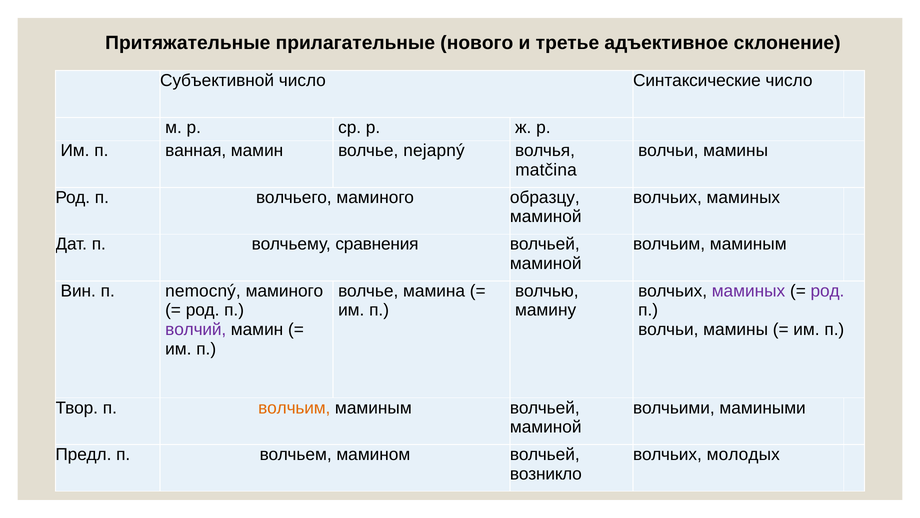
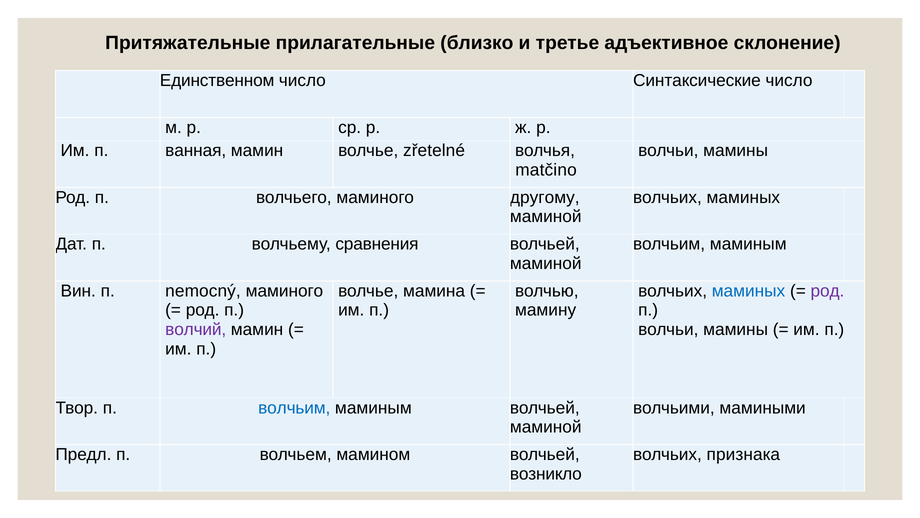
нового: нового -> близко (477, 43)
Субъективной: Субъективной -> Единственном (217, 81)
nejapný: nejapný -> zřetelné (434, 151)
matčina: matčina -> matčino (546, 170)
образцу: образцу -> другому (545, 197)
маминых colour: purple -> blue (748, 291)
волчьим colour: orange -> blue (294, 407)
молодых: молодых -> признака (743, 454)
